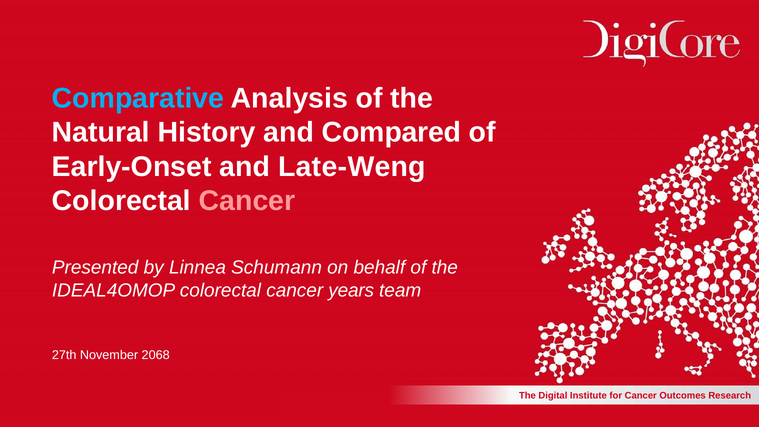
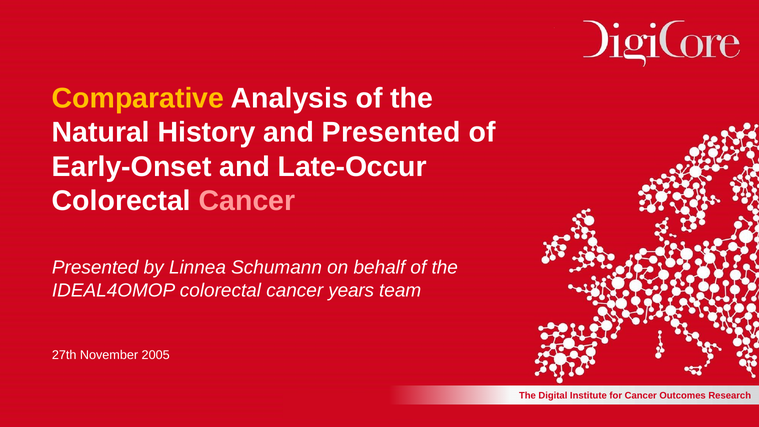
Comparative colour: light blue -> yellow (138, 98)
and Compared: Compared -> Presented (391, 133)
Late-Weng: Late-Weng -> Late-Occur (352, 167)
2068: 2068 -> 2005 (156, 355)
